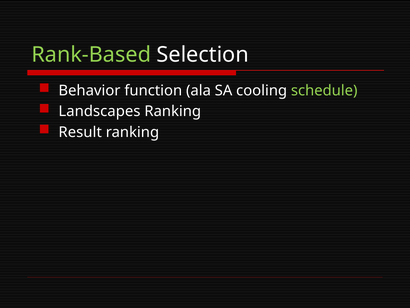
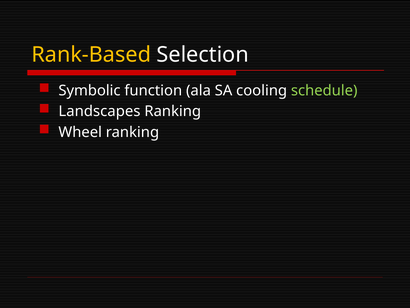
Rank-Based colour: light green -> yellow (91, 55)
Behavior: Behavior -> Symbolic (90, 91)
Result: Result -> Wheel (80, 132)
